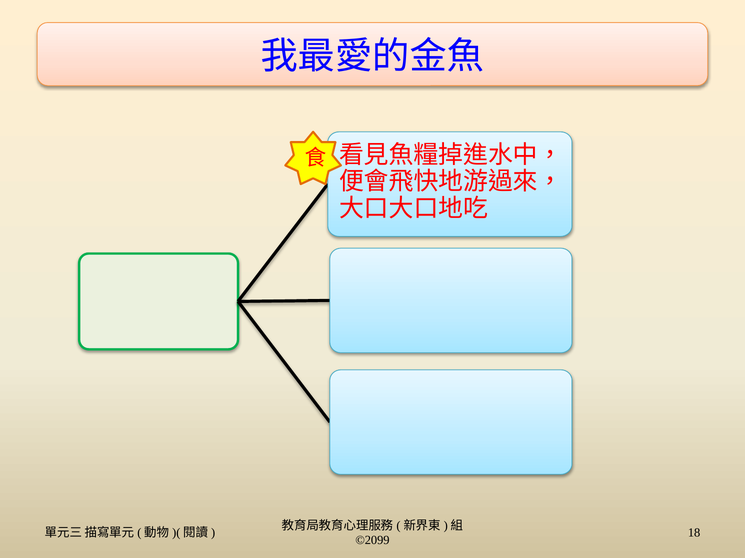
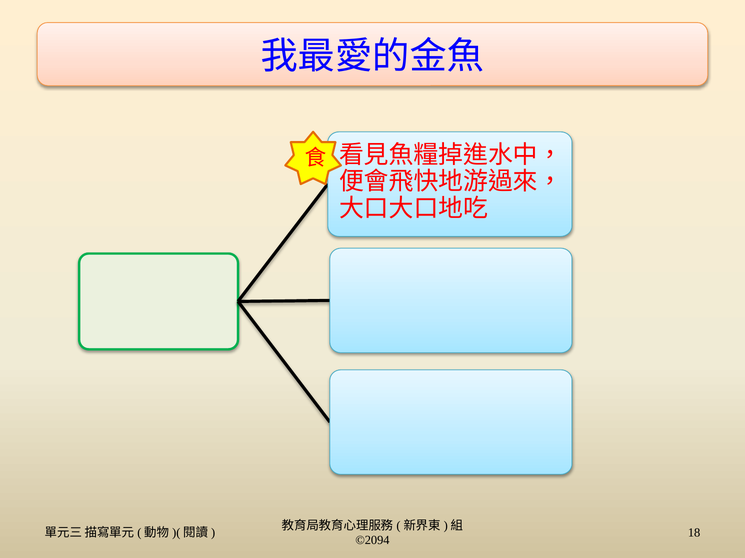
©2099: ©2099 -> ©2094 (372, 541)
